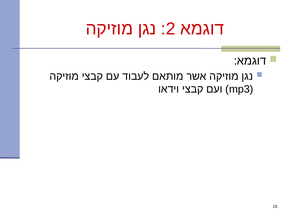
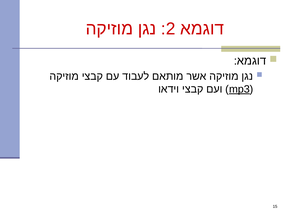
mp3 underline: none -> present (239, 89)
